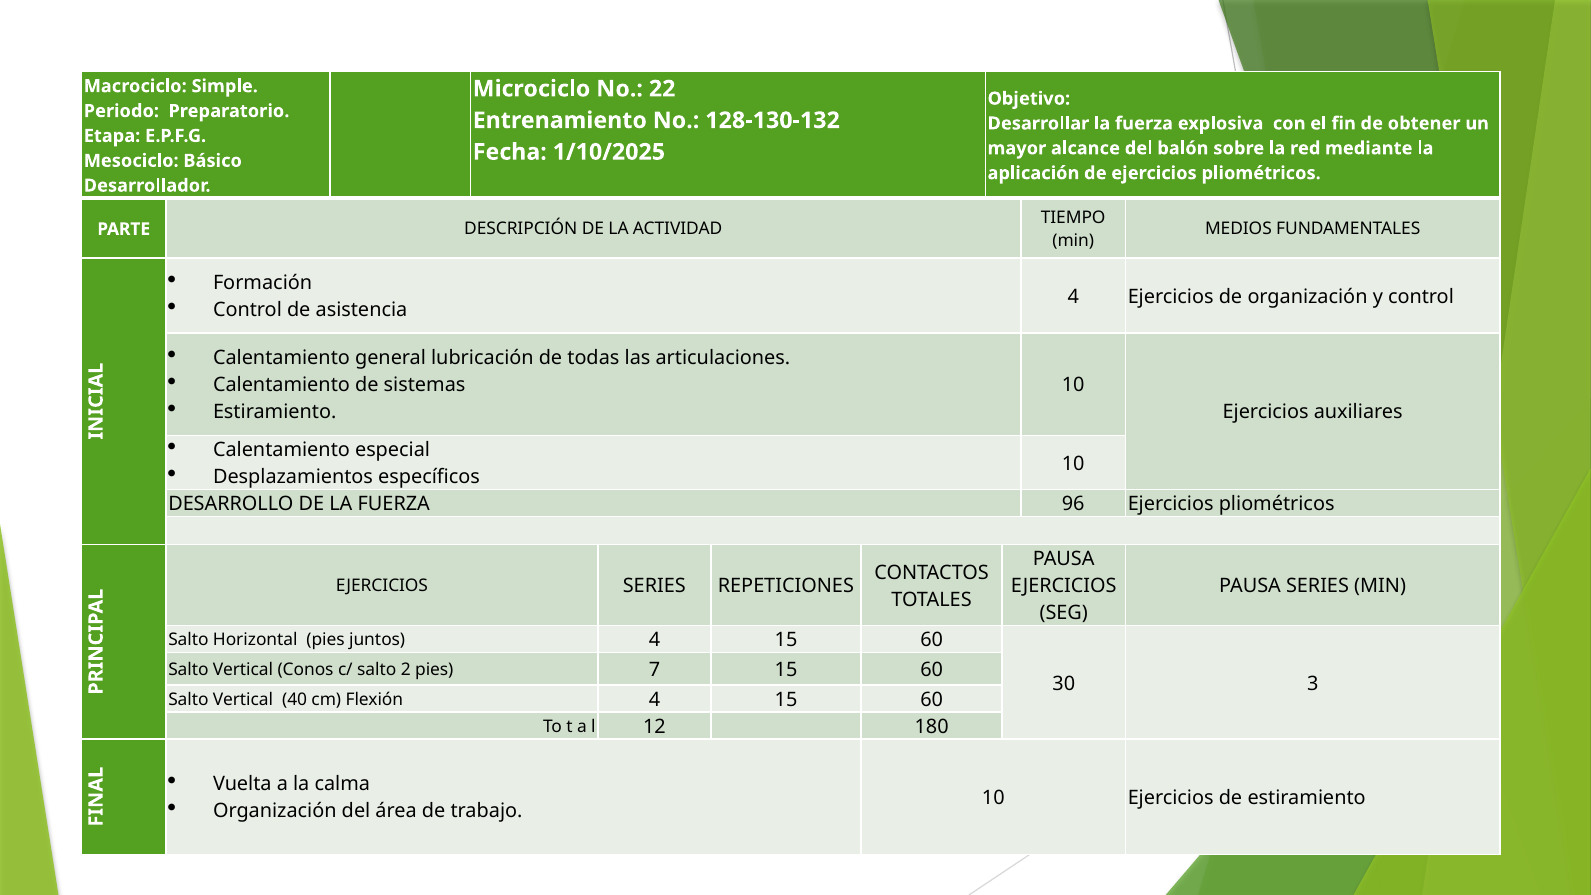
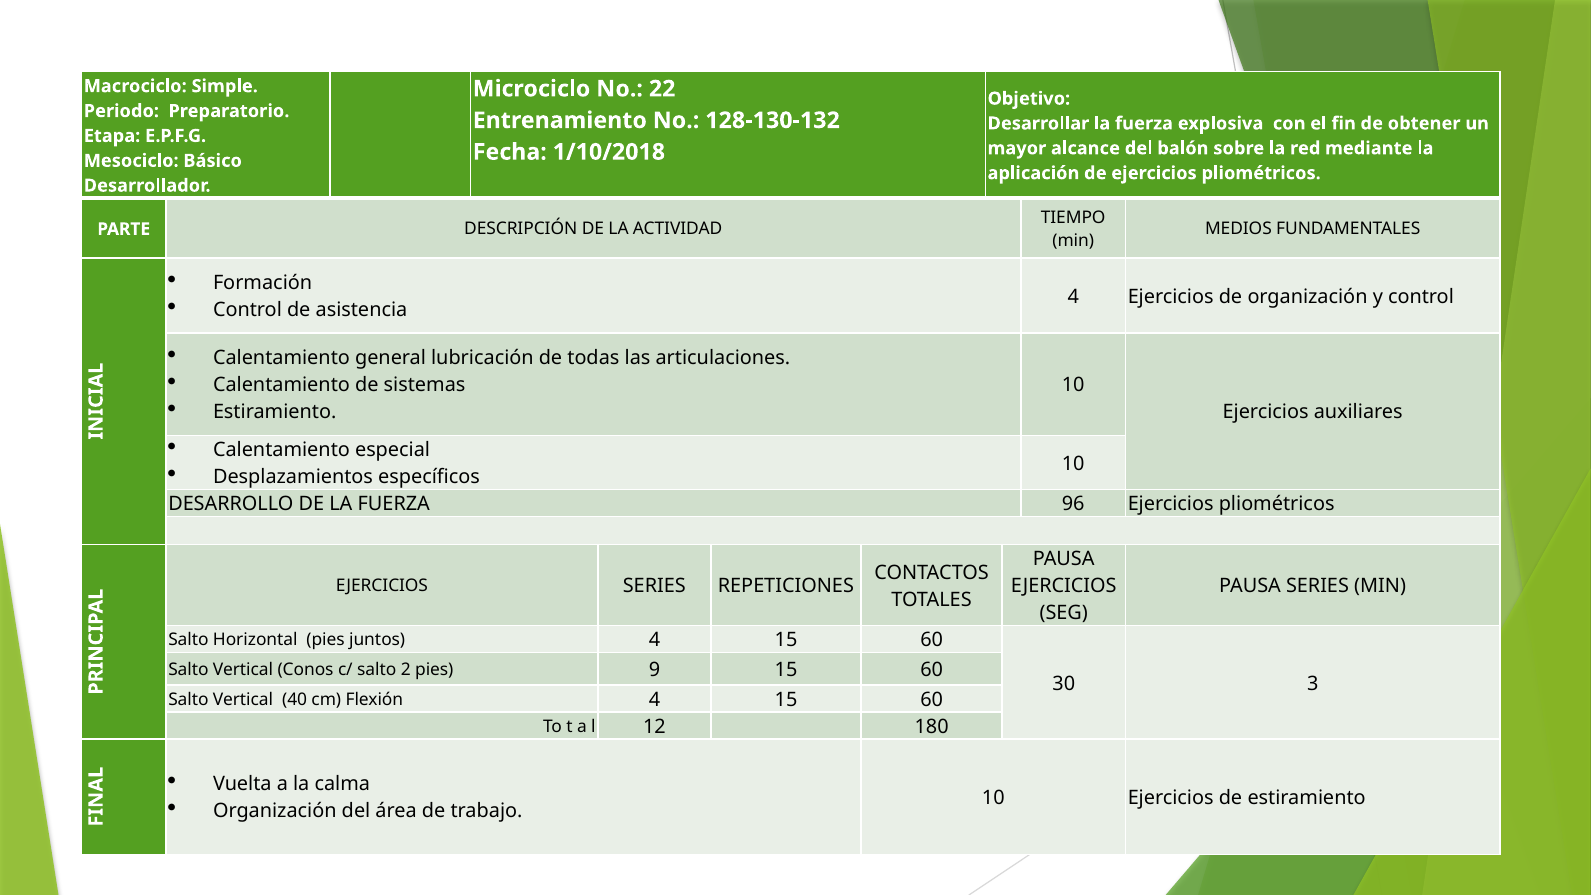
1/10/2025: 1/10/2025 -> 1/10/2018 (609, 152)
7: 7 -> 9 (655, 670)
